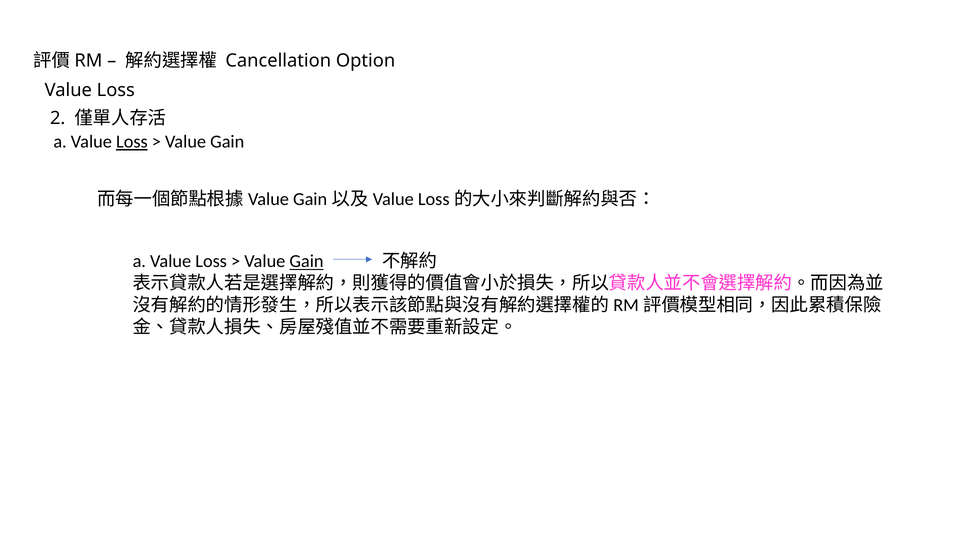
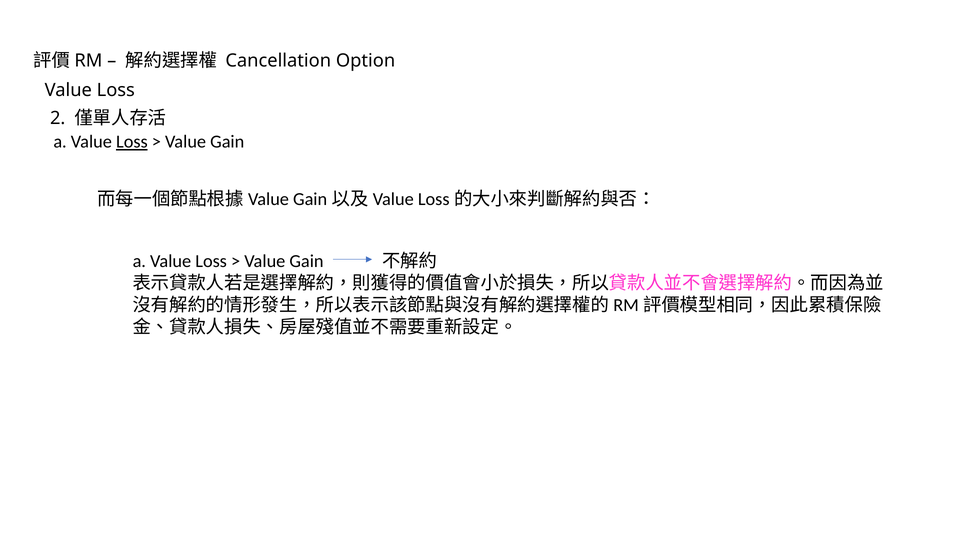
Gain underline: present -> none (307, 262)
